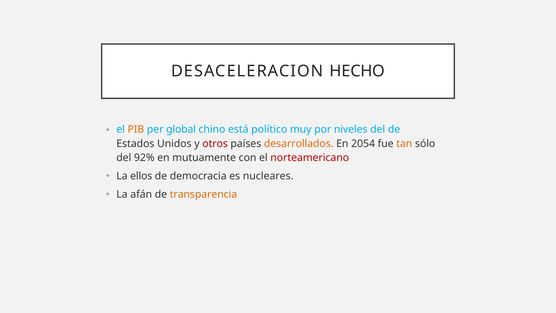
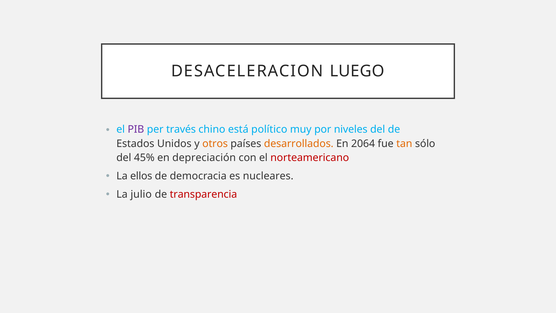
HECHO: HECHO -> LUEGO (357, 71)
PIB colour: orange -> purple (136, 129)
global: global -> través (181, 129)
otros colour: red -> orange (215, 144)
2054: 2054 -> 2064 (363, 144)
92%: 92% -> 45% (144, 158)
mutuamente: mutuamente -> depreciación (204, 158)
afán: afán -> julio (141, 194)
transparencia colour: orange -> red (203, 194)
